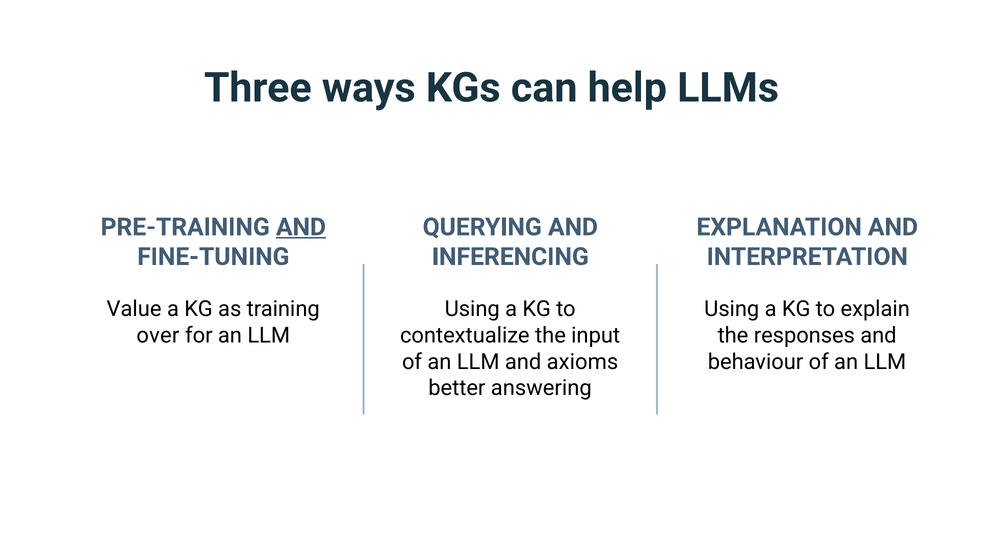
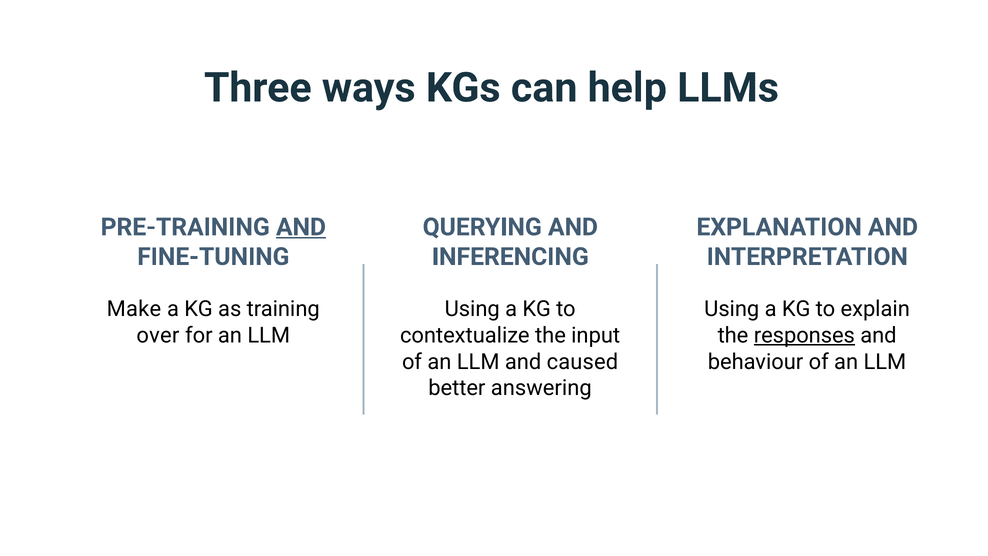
Value: Value -> Make (134, 309)
responses underline: none -> present (804, 335)
axioms: axioms -> caused (582, 362)
